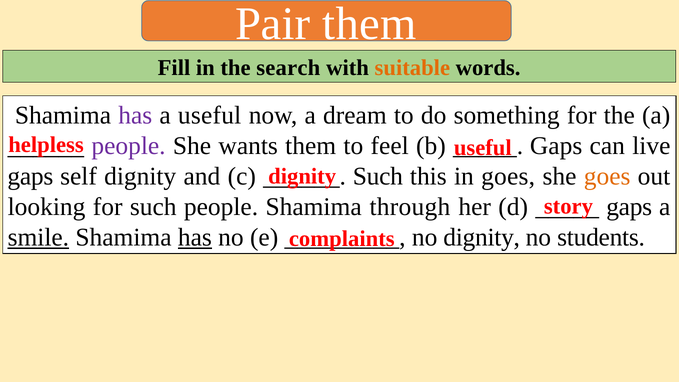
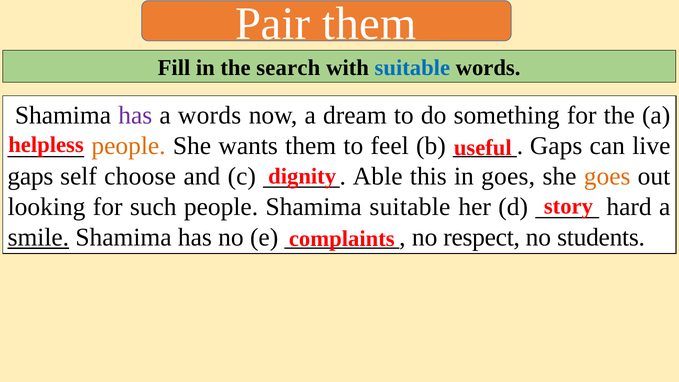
suitable colour: orange -> blue (412, 68)
a useful: useful -> words (210, 115)
people colour: purple -> orange (129, 146)
self dignity: dignity -> choose (140, 176)
Such: Such -> Able (378, 176)
Shamima through: through -> suitable (410, 207)
gaps: gaps -> hard (629, 207)
has underline: present -> none (195, 237)
no dignity: dignity -> respect (482, 237)
